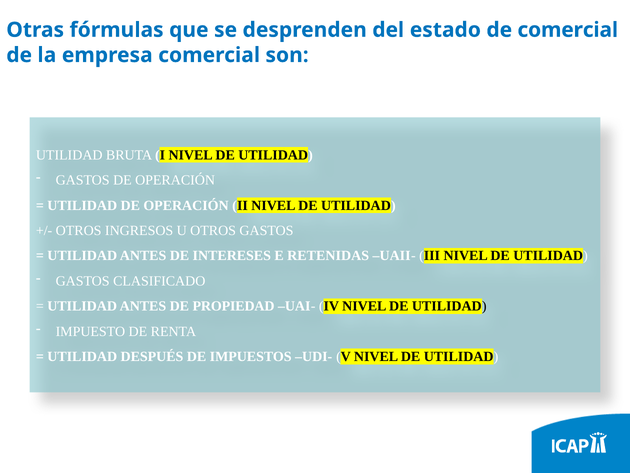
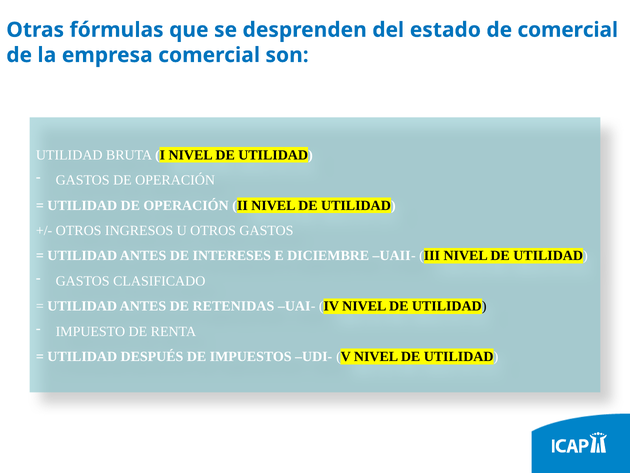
RETENIDAS: RETENIDAS -> DICIEMBRE (328, 256)
PROPIEDAD: PROPIEDAD -> RETENIDAS (233, 306)
